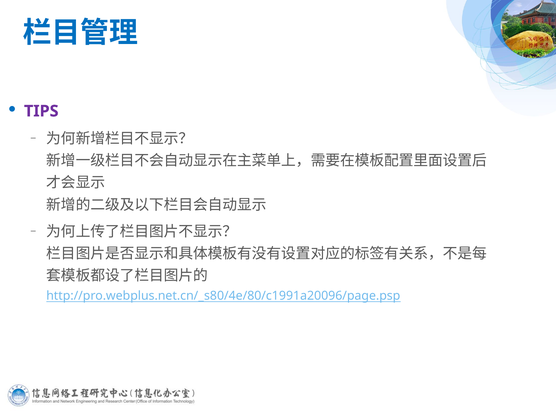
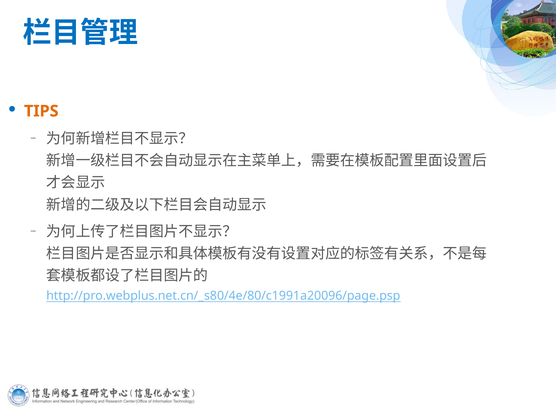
TIPS colour: purple -> orange (41, 111)
